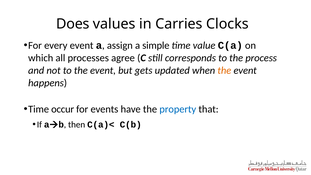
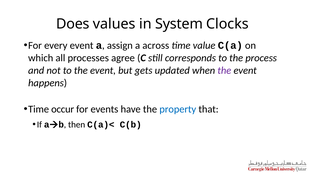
Carries: Carries -> System (179, 24)
simple: simple -> across (156, 45)
the colour: orange -> purple (224, 70)
